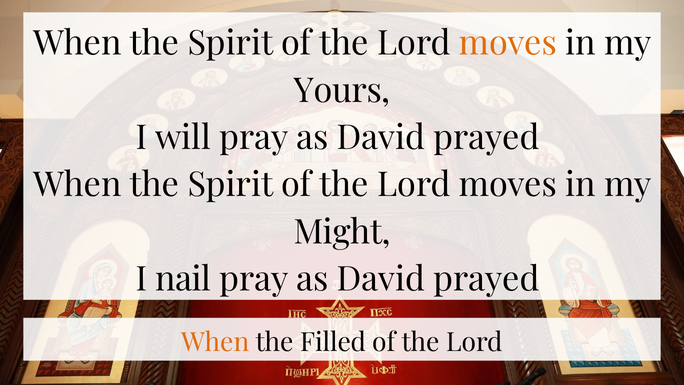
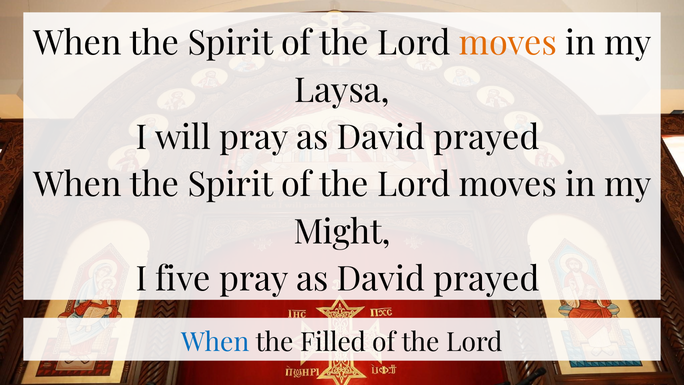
Yours: Yours -> Laysa (342, 91)
nail: nail -> five (183, 279)
When colour: orange -> blue (215, 342)
